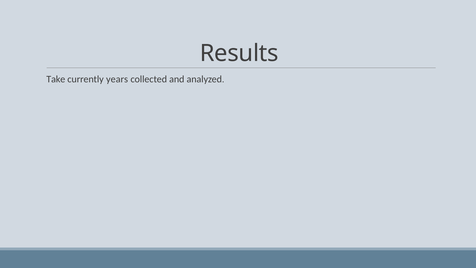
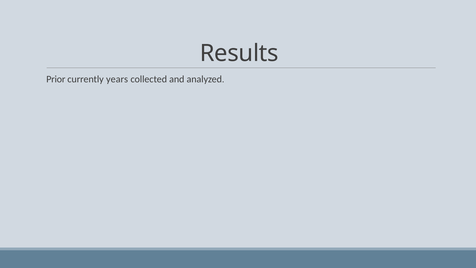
Take: Take -> Prior (56, 79)
